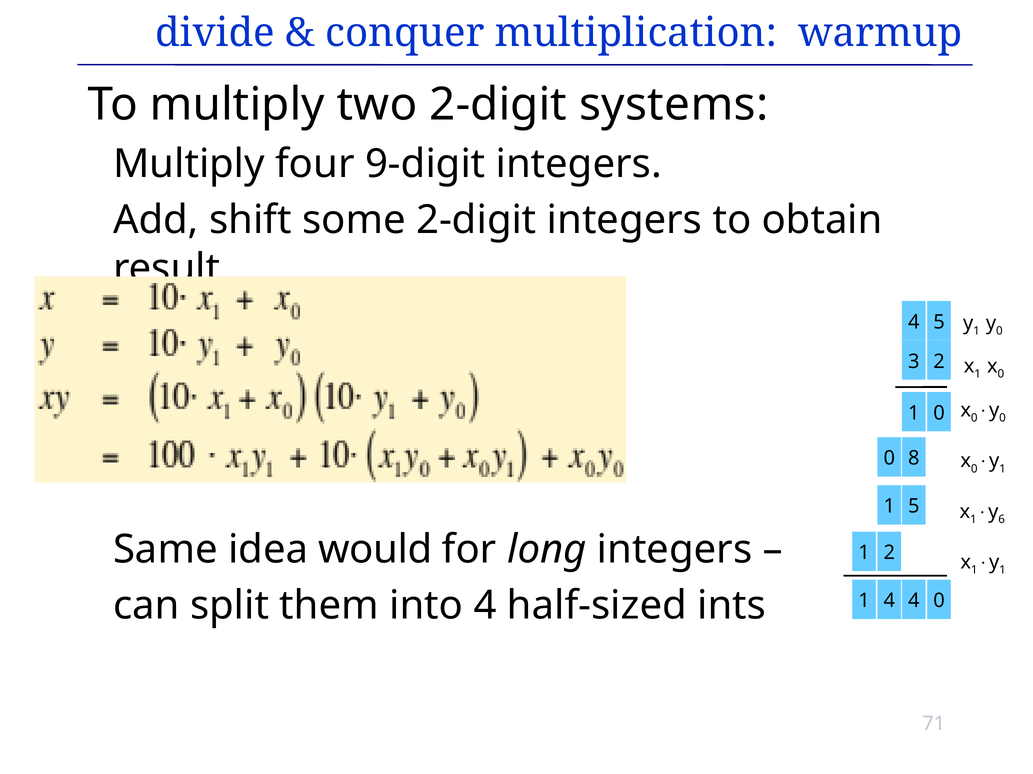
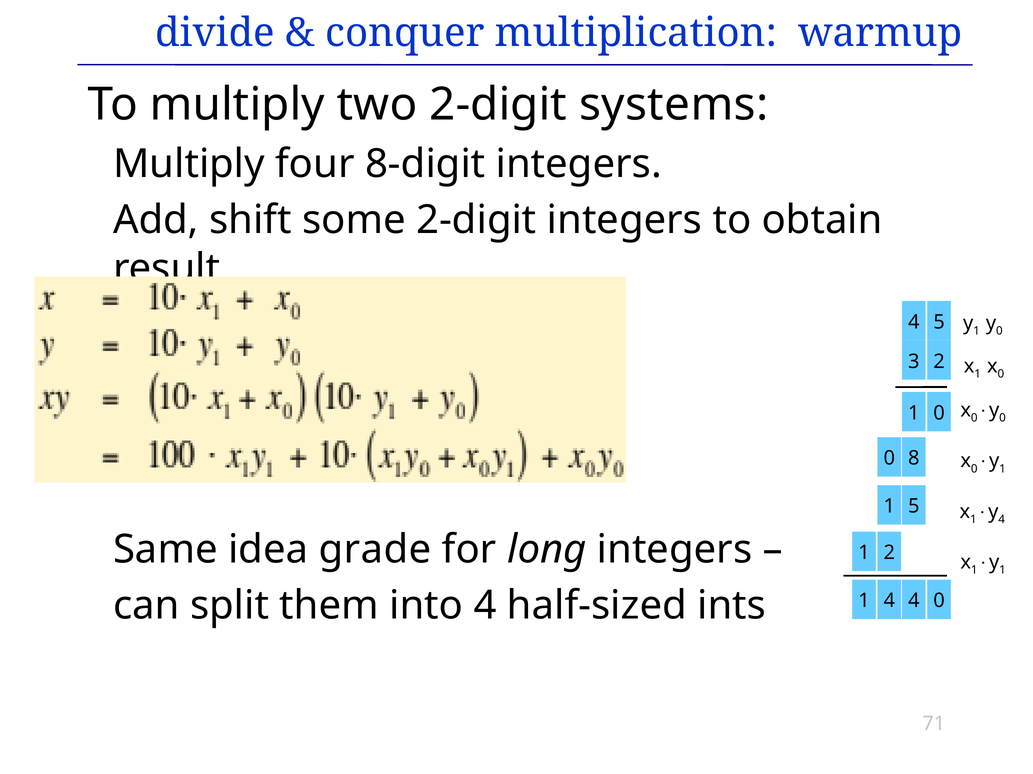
9-digit: 9-digit -> 8-digit (425, 164)
6: 6 -> 4 (1002, 520)
would: would -> grade (375, 550)
